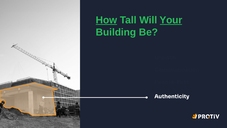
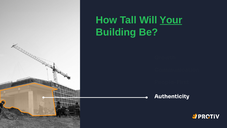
How underline: present -> none (106, 20)
